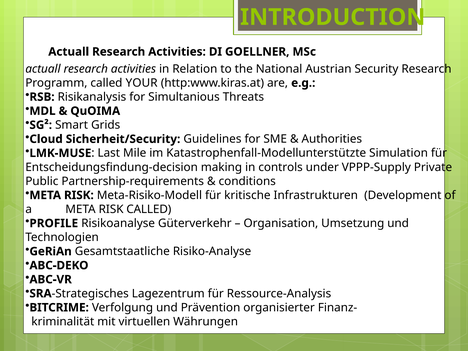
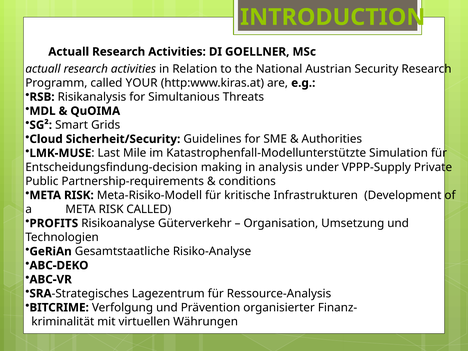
controls: controls -> analysis (280, 167)
PROFILE: PROFILE -> PROFITS (54, 223)
